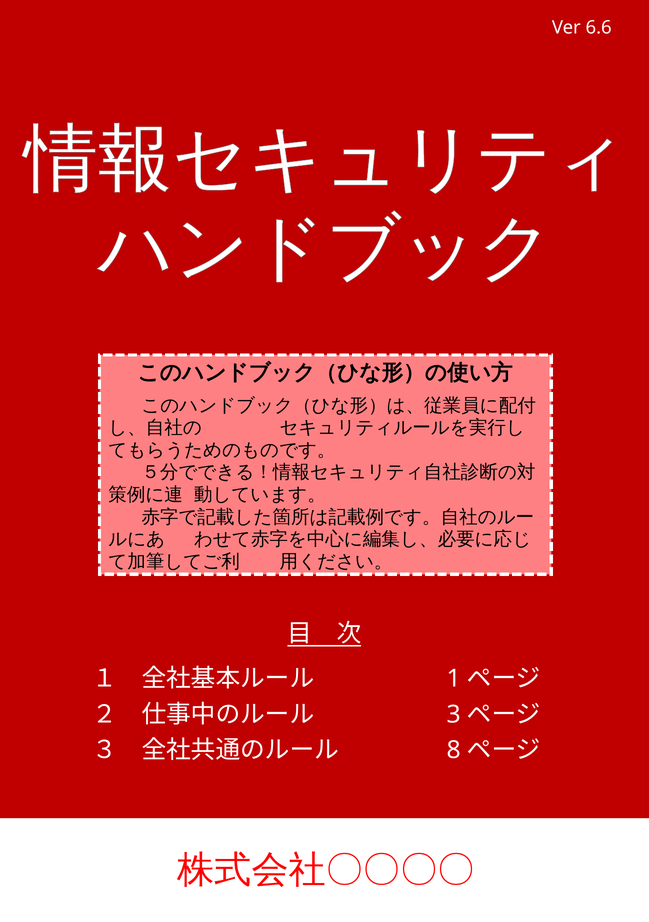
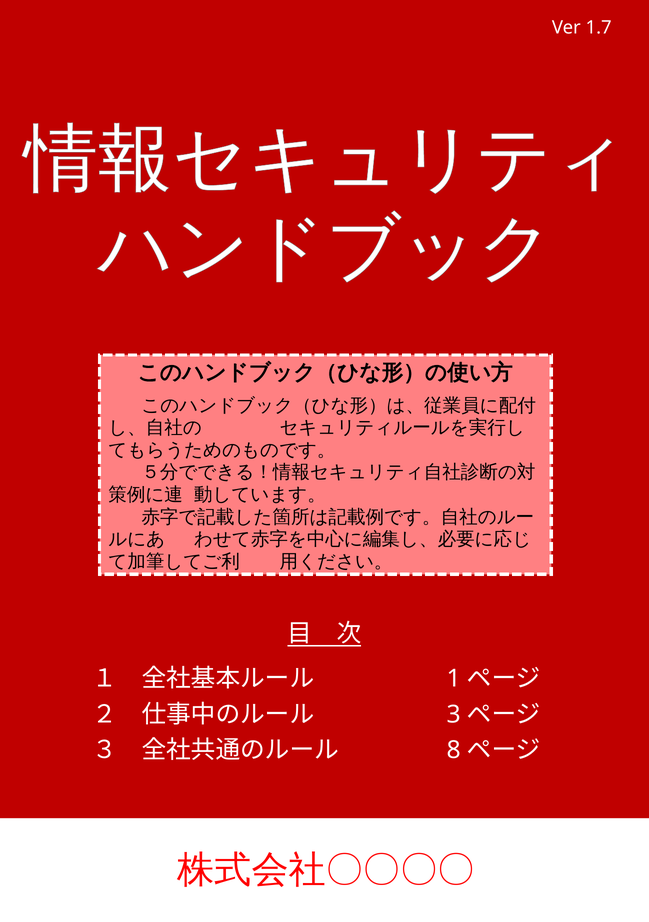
6.6: 6.6 -> 1.7 (599, 28)
